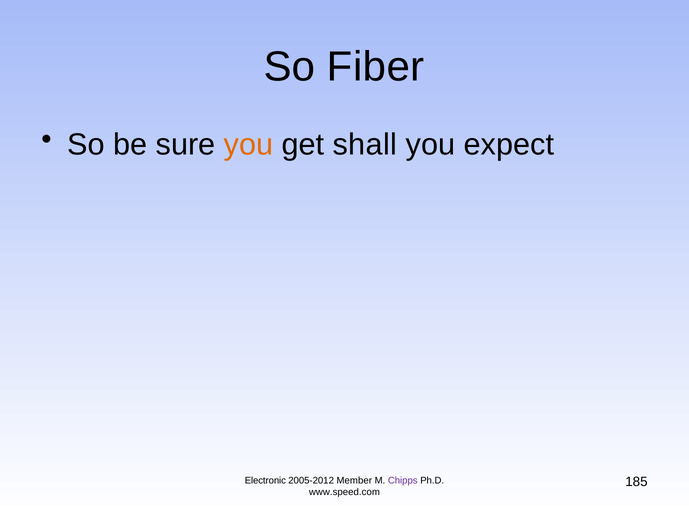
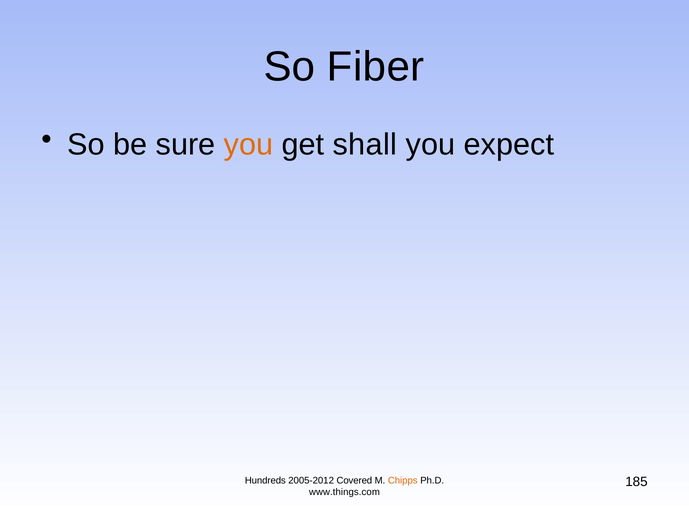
Electronic: Electronic -> Hundreds (265, 480)
Member: Member -> Covered (354, 480)
Chipps colour: purple -> orange (403, 480)
www.speed.com: www.speed.com -> www.things.com (344, 492)
